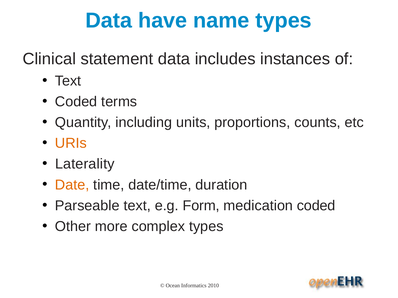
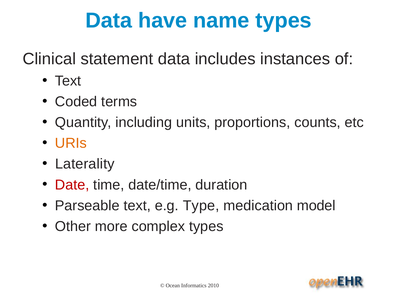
Date colour: orange -> red (72, 185)
Form: Form -> Type (201, 206)
medication coded: coded -> model (316, 206)
